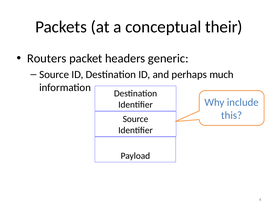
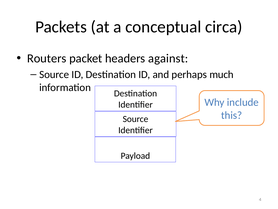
their: their -> circa (224, 27)
generic: generic -> against (168, 58)
